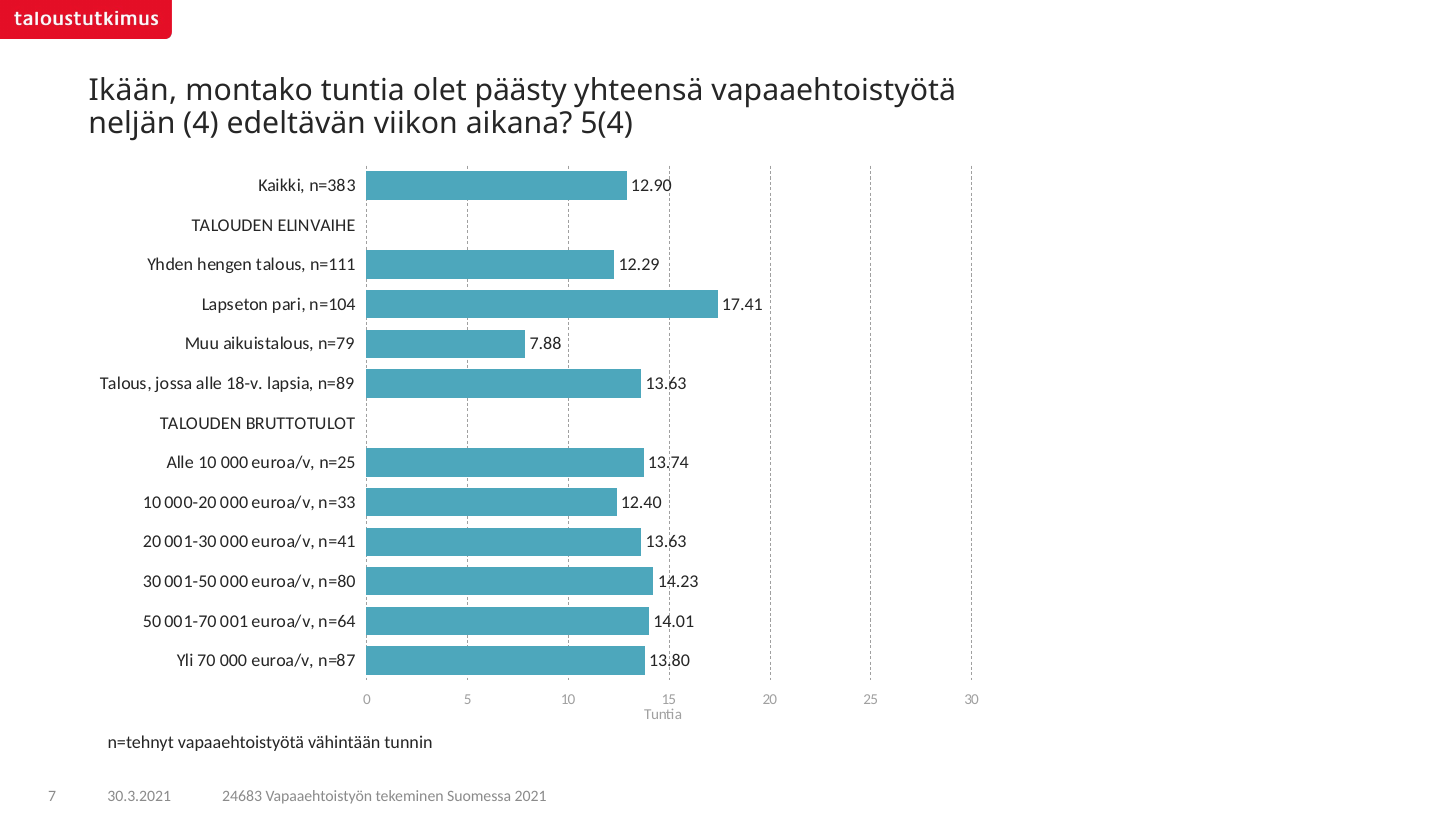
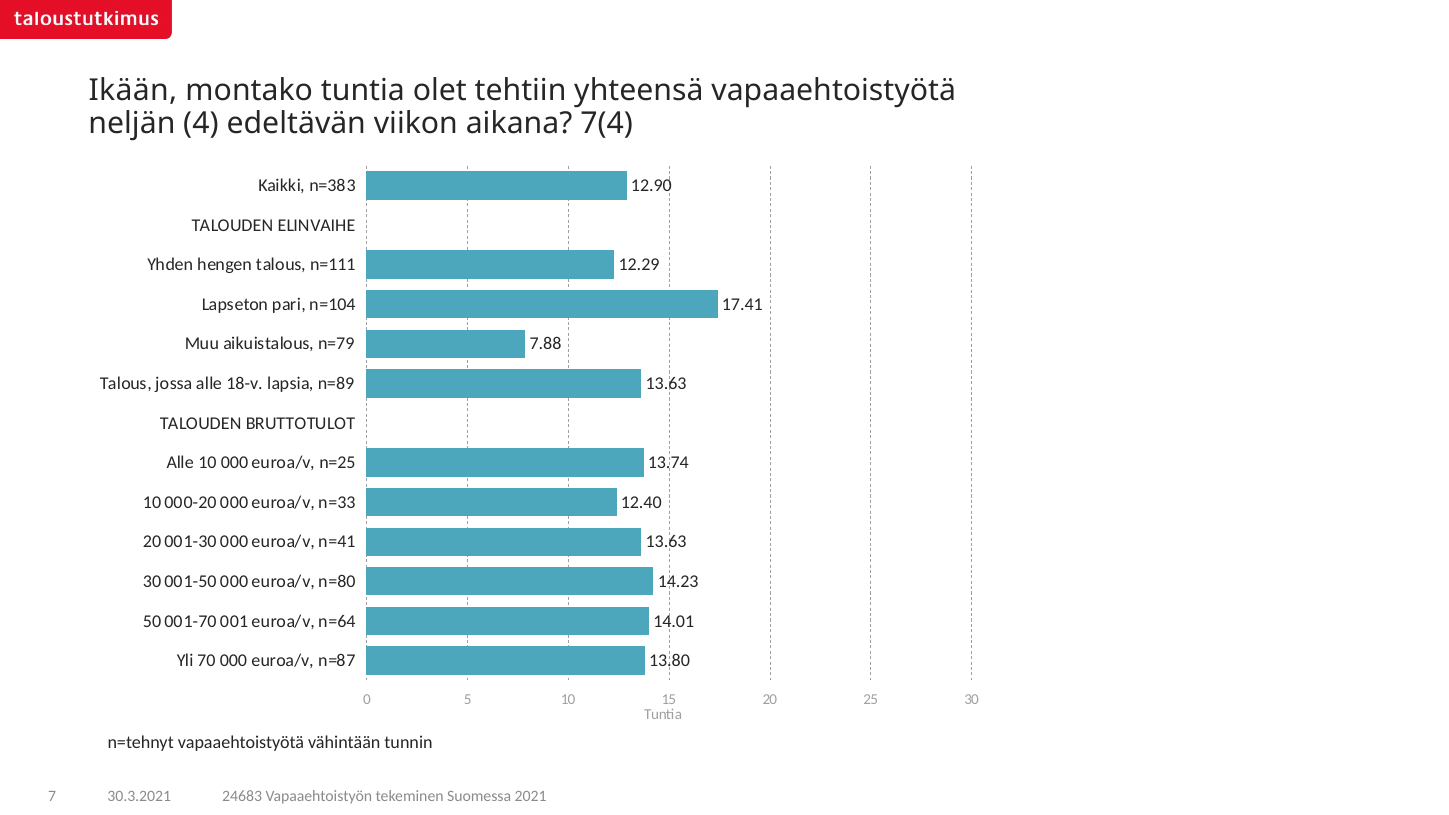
päästy: päästy -> tehtiin (521, 91)
5(4: 5(4 -> 7(4 (607, 123)
